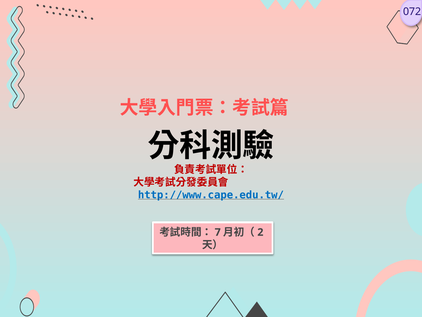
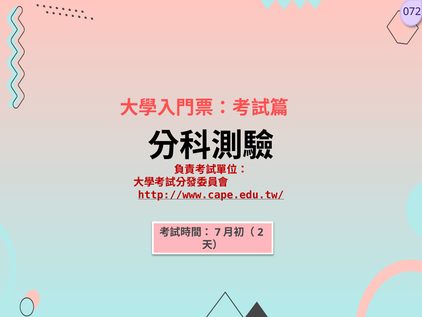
http://www.cape.edu.tw/ colour: blue -> red (211, 195)
